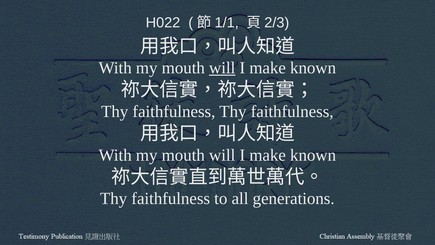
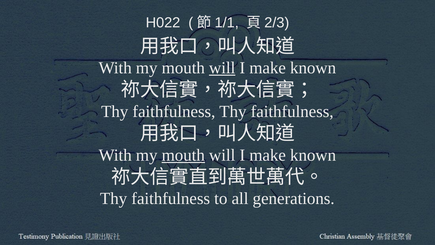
mouth underline: none -> present (183, 155)
